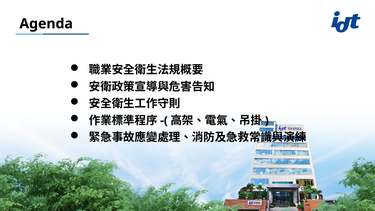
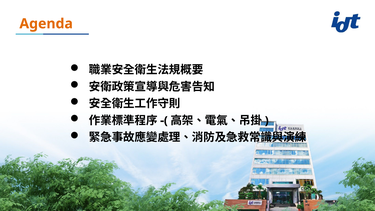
Agenda colour: black -> orange (46, 24)
